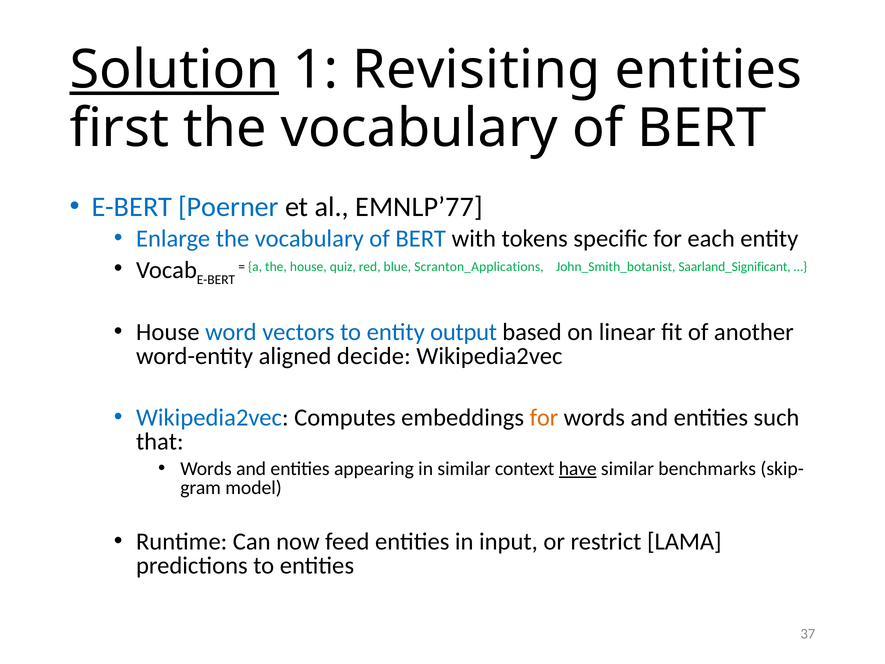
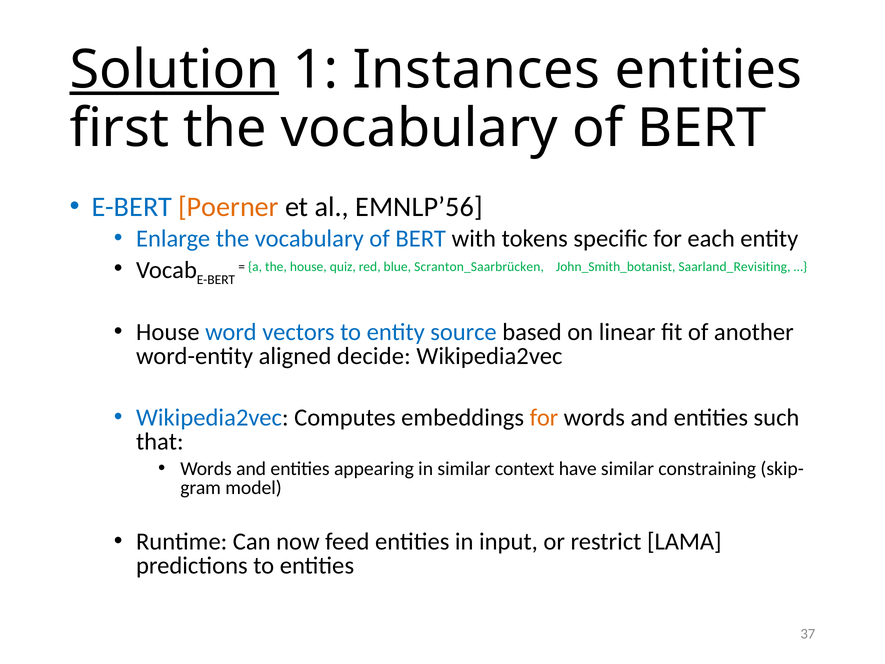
Revisiting: Revisiting -> Instances (476, 70)
Poerner colour: blue -> orange (229, 207)
EMNLP’77: EMNLP’77 -> EMNLP’56 (419, 207)
Scranton_Applications: Scranton_Applications -> Scranton_Saarbrücken (479, 267)
Saarland_Significant: Saarland_Significant -> Saarland_Revisiting (734, 267)
output: output -> source (464, 332)
have underline: present -> none (578, 469)
benchmarks: benchmarks -> constraining (707, 469)
